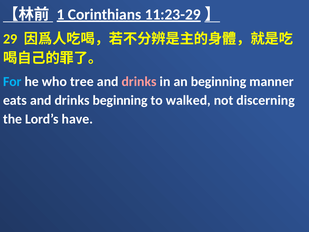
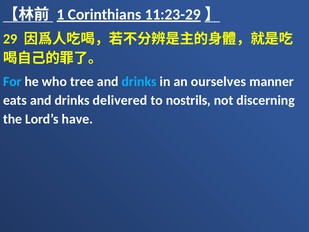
drinks colour: pink -> light blue (139, 82)
an beginning: beginning -> ourselves (218, 82)
drinks beginning: beginning -> delivered (120, 100)
walked: walked -> nostrils (188, 100)
